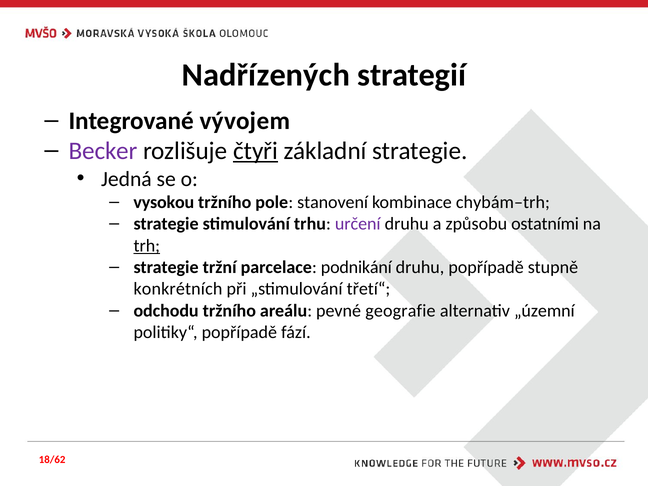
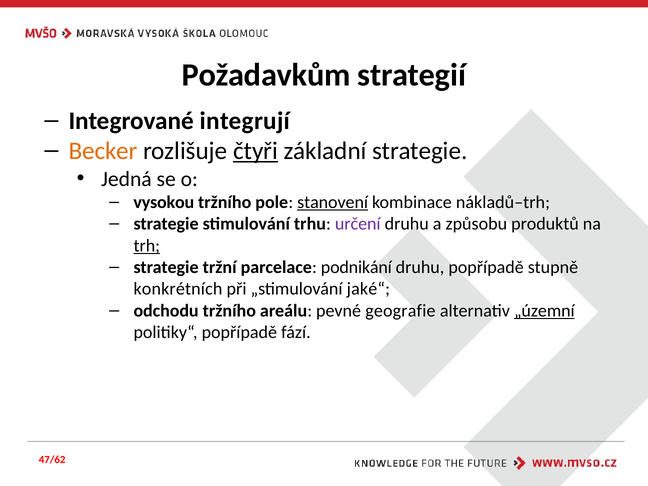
Nadřízených: Nadřízených -> Požadavkům (266, 75)
vývojem: vývojem -> integrují (245, 121)
Becker colour: purple -> orange (103, 151)
stanovení underline: none -> present (333, 202)
chybám–trh: chybám–trh -> nákladů–trh (503, 202)
ostatními: ostatními -> produktů (545, 224)
třetí“: třetí“ -> jaké“ (368, 289)
„územní underline: none -> present (544, 311)
18/62: 18/62 -> 47/62 (52, 460)
